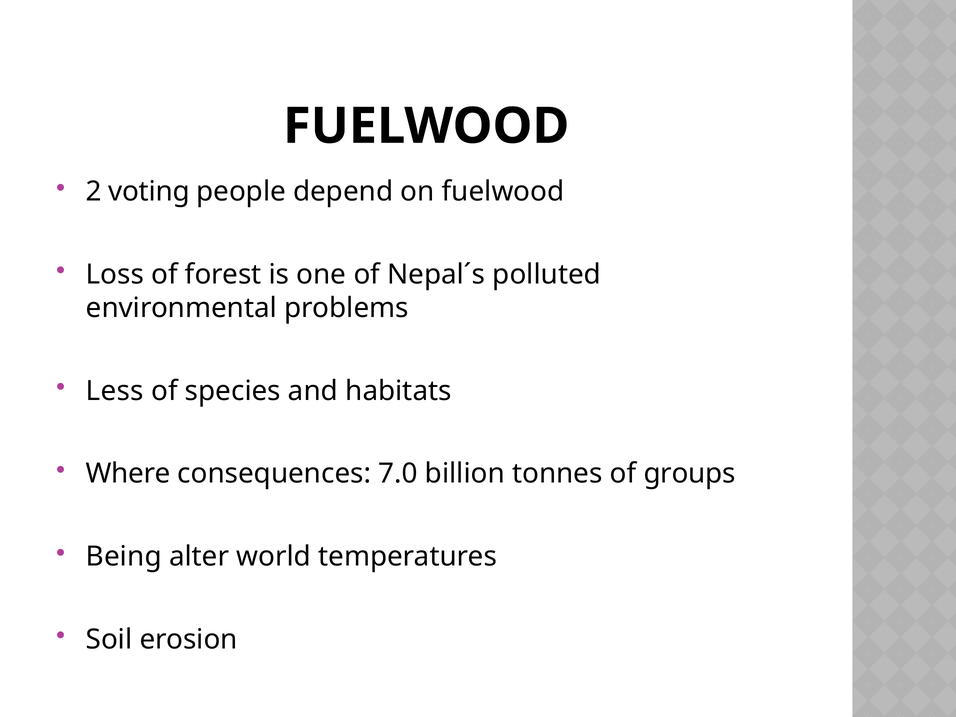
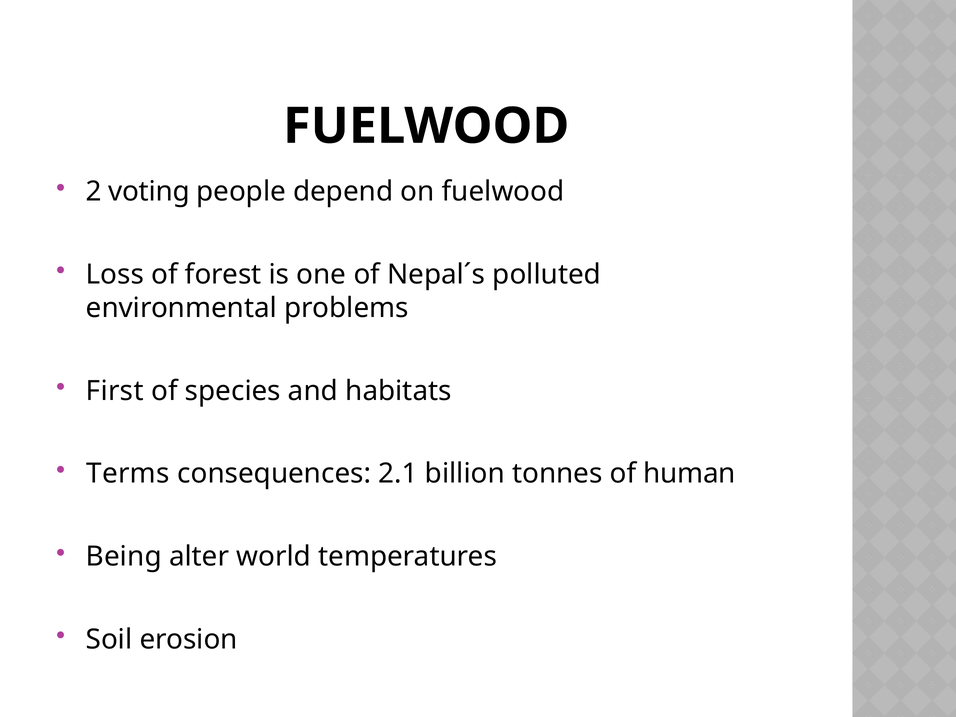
Less: Less -> First (115, 391)
Where: Where -> Terms (128, 474)
7.0: 7.0 -> 2.1 (398, 474)
groups: groups -> human (690, 474)
